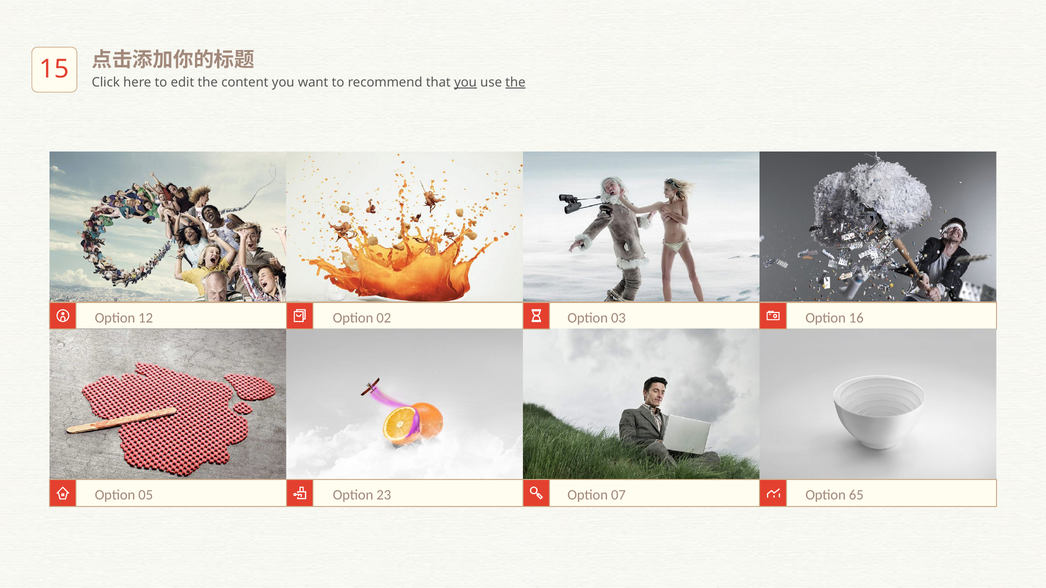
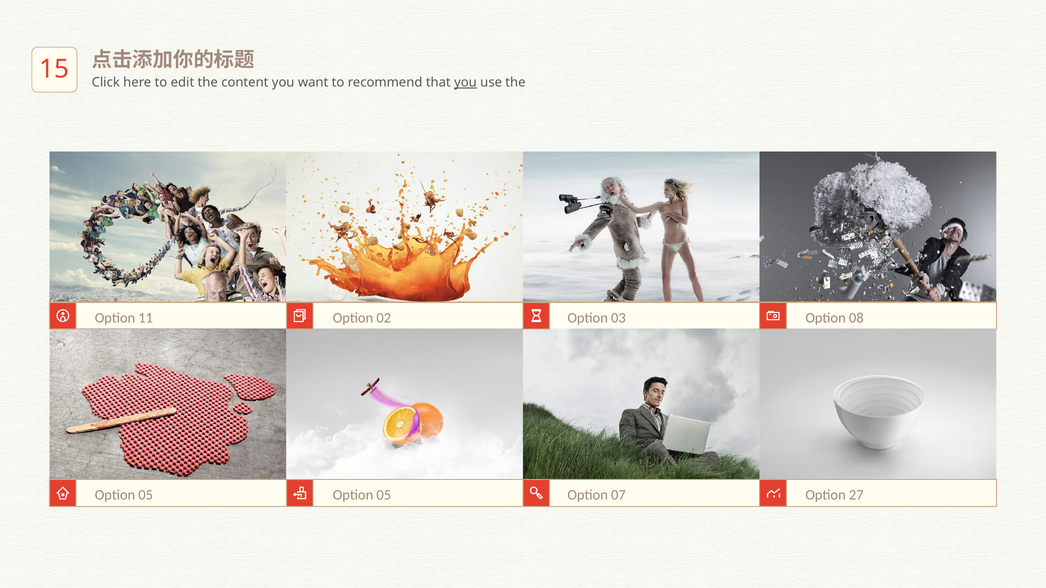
the underline: present -> none (515, 82)
12: 12 -> 11 (146, 318)
16: 16 -> 08 (856, 318)
23: 23 -> 05 (384, 495)
65: 65 -> 27 (856, 495)
